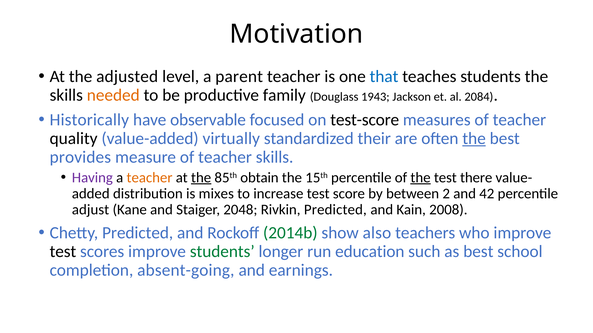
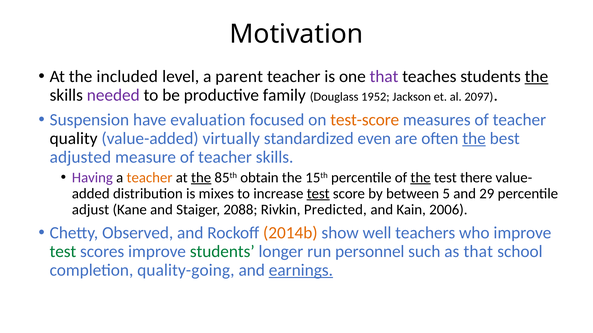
adjusted: adjusted -> included (127, 77)
that colour: blue -> purple (384, 77)
the underline: none -> present (536, 77)
needed colour: orange -> purple (113, 95)
1943: 1943 -> 1952 (375, 97)
2084: 2084 -> 2097 (479, 97)
Historically: Historically -> Suspension (89, 120)
observable: observable -> evaluation (208, 120)
test-score colour: black -> orange (365, 120)
their: their -> even (374, 139)
provides: provides -> adjusted (80, 157)
test underline: none -> present (318, 194)
2: 2 -> 5 (446, 194)
42: 42 -> 29 (487, 194)
2048: 2048 -> 2088 (240, 210)
2008: 2008 -> 2006 (448, 210)
Chetty Predicted: Predicted -> Observed (138, 233)
2014b colour: green -> orange (290, 233)
also: also -> well (377, 233)
test colour: black -> green (63, 252)
education: education -> personnel (370, 252)
as best: best -> that (478, 252)
absent-going: absent-going -> quality-going (186, 271)
earnings underline: none -> present (301, 271)
